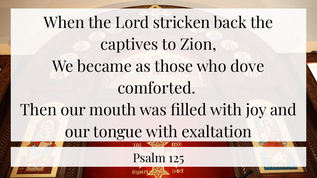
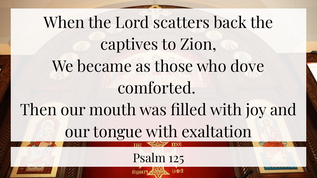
stricken: stricken -> scatters (181, 23)
